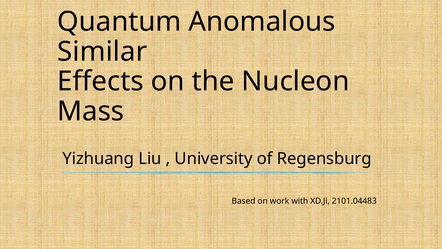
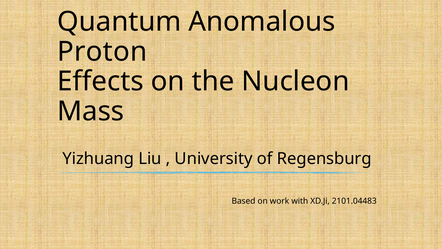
Similar: Similar -> Proton (102, 52)
